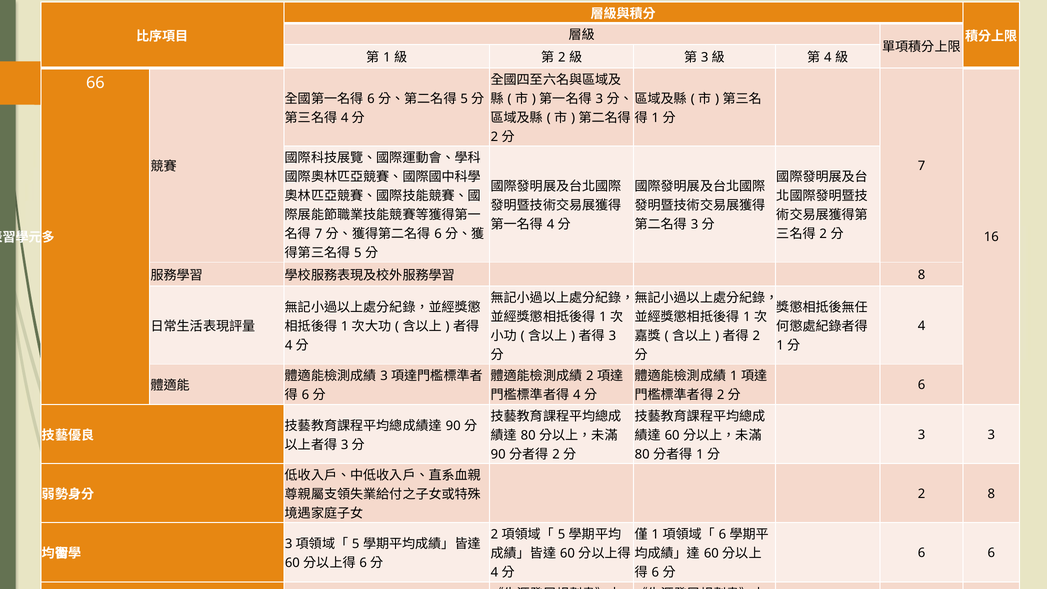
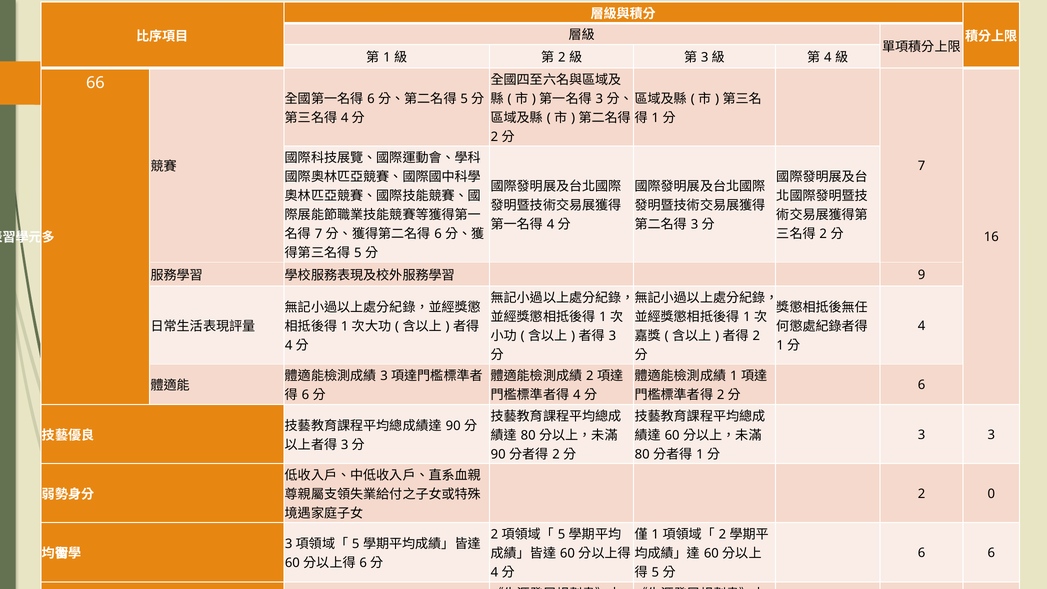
8: 8 -> 9 (922, 275)
2 8: 8 -> 0 (991, 494)
6: 6 -> 2 (722, 535)
6: 6 -> 5 (655, 573)
